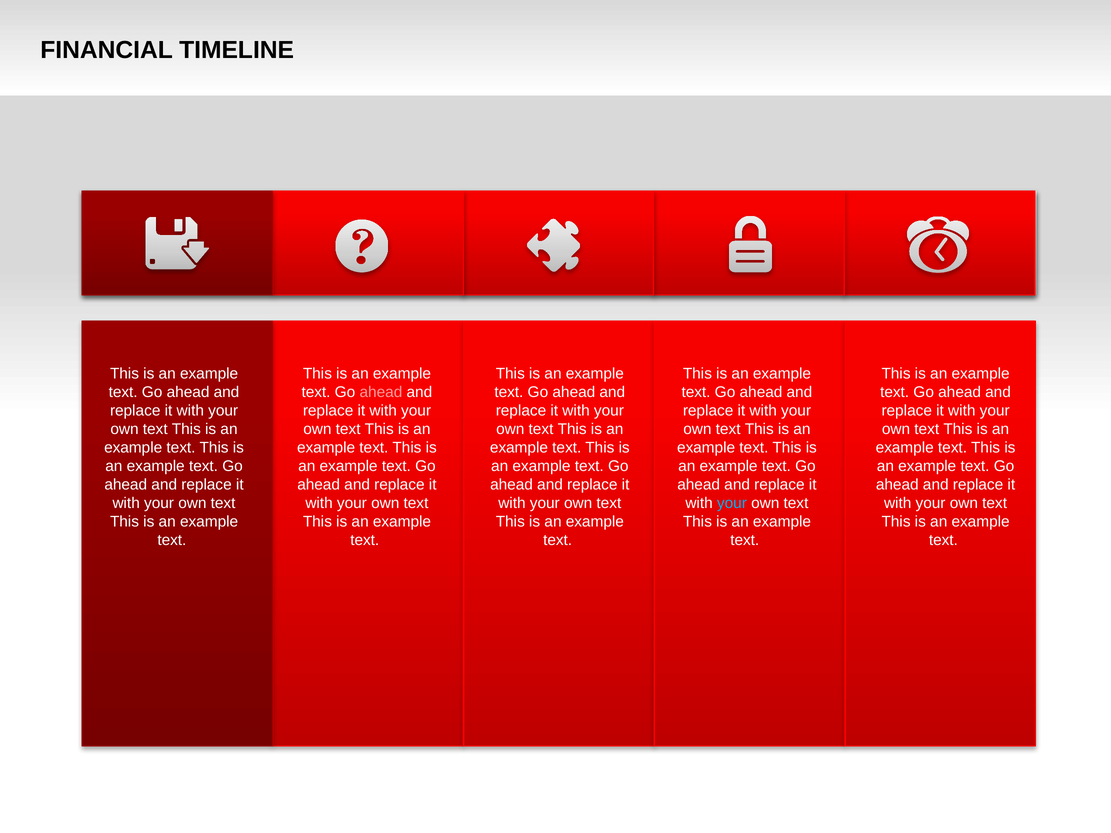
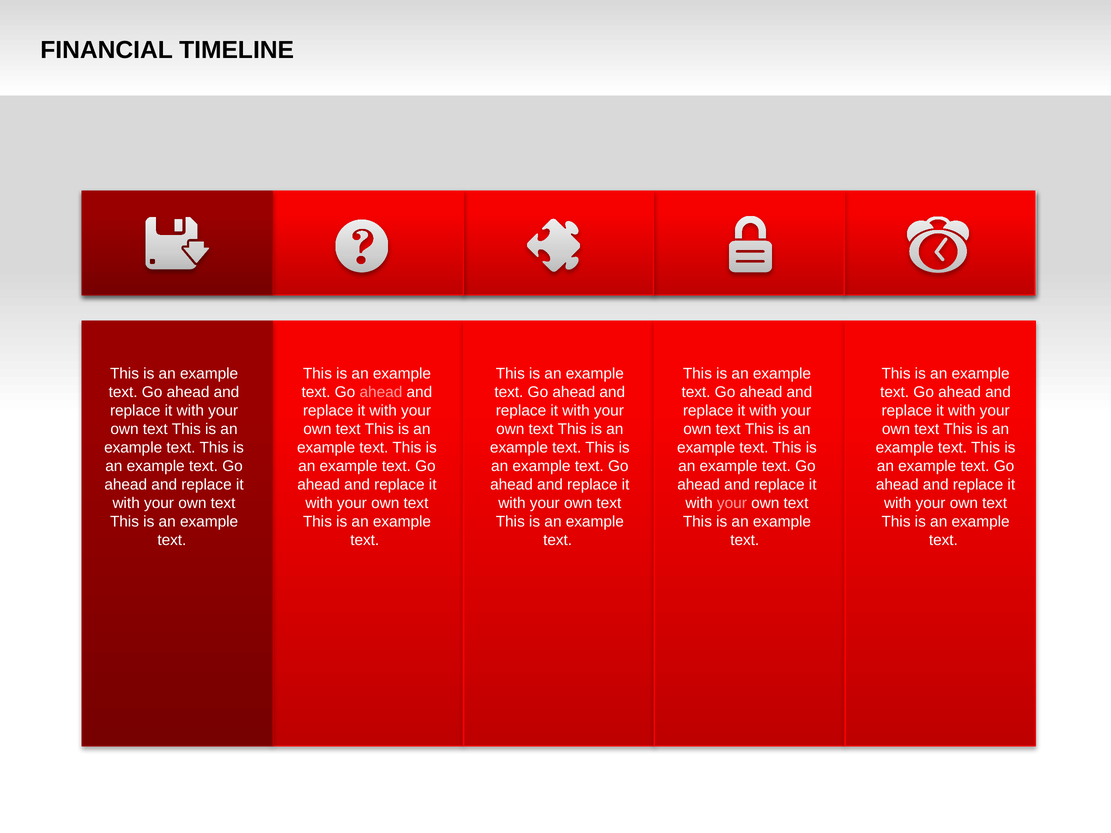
your colour: light blue -> pink (732, 503)
